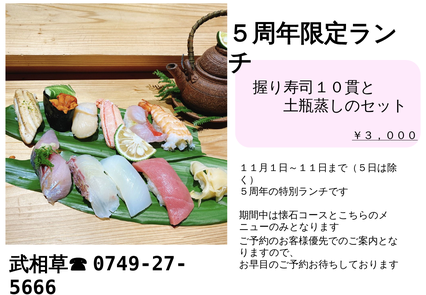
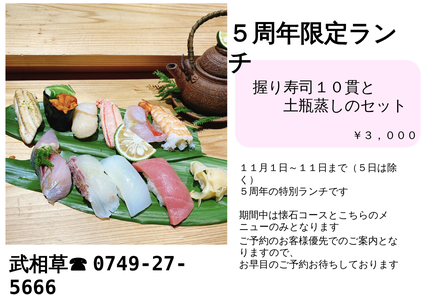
￥３，０００ underline: present -> none (385, 135)
